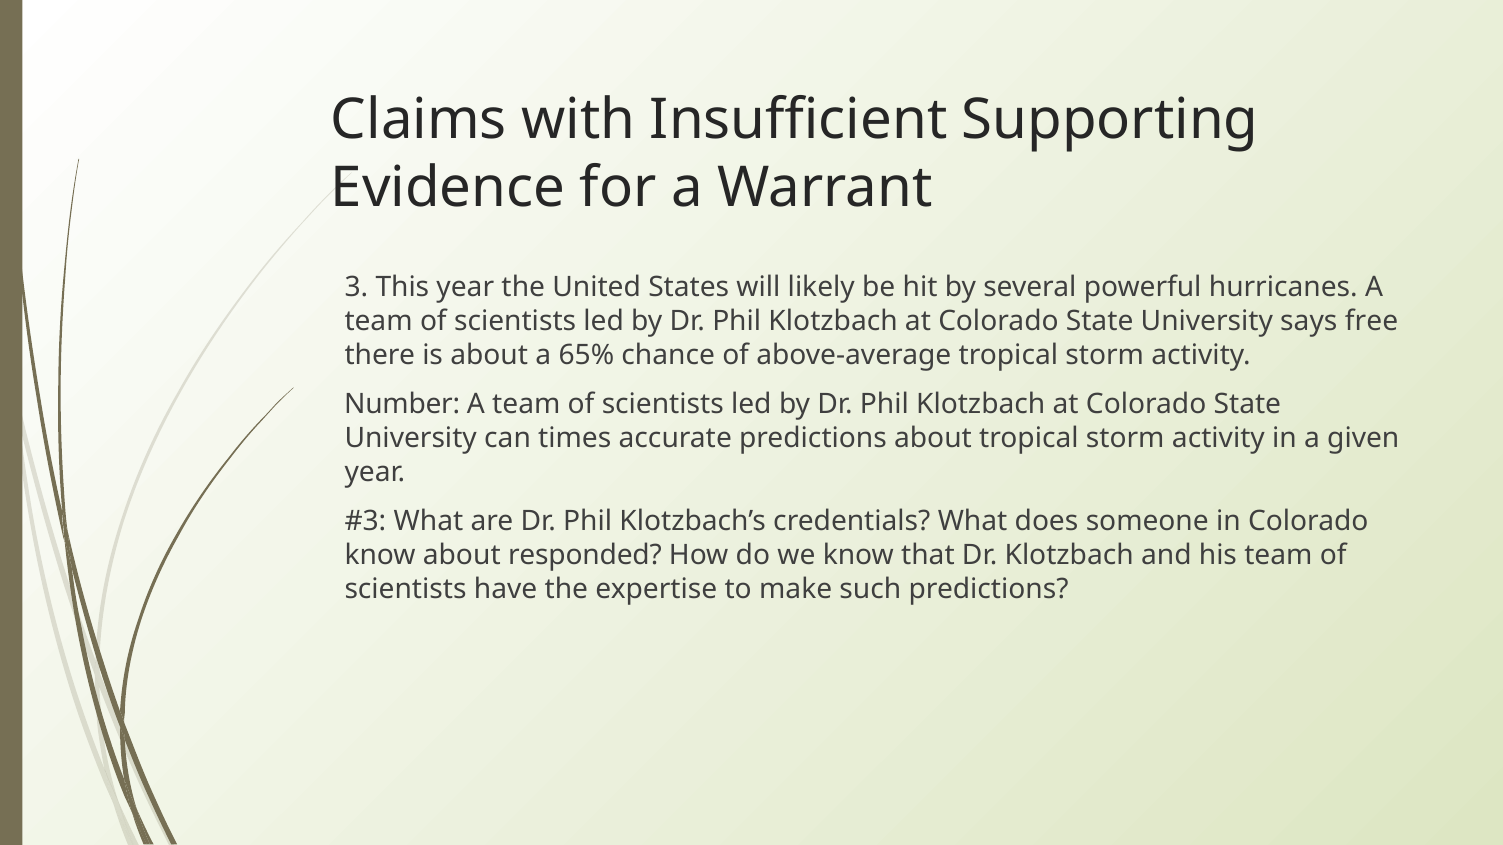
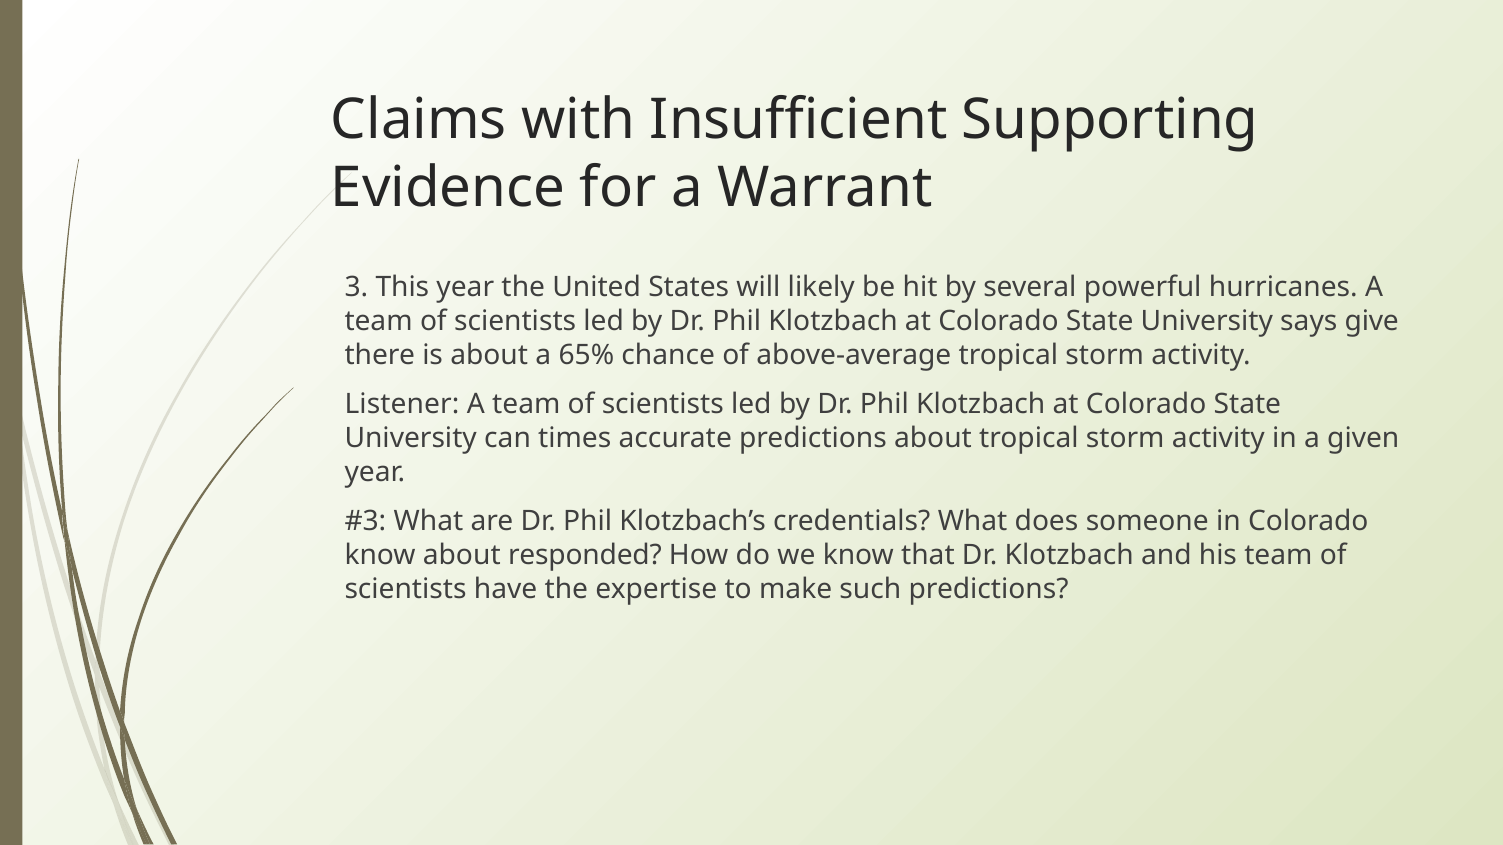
free: free -> give (1372, 321)
Number: Number -> Listener (402, 405)
